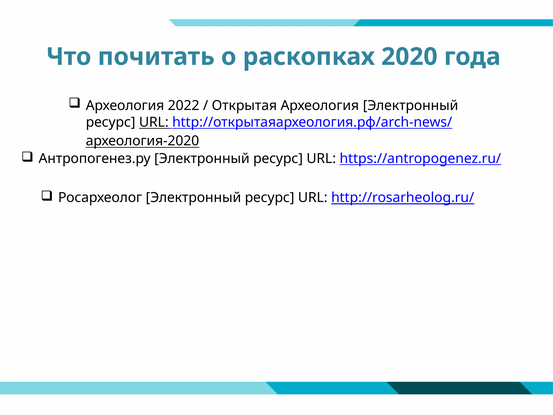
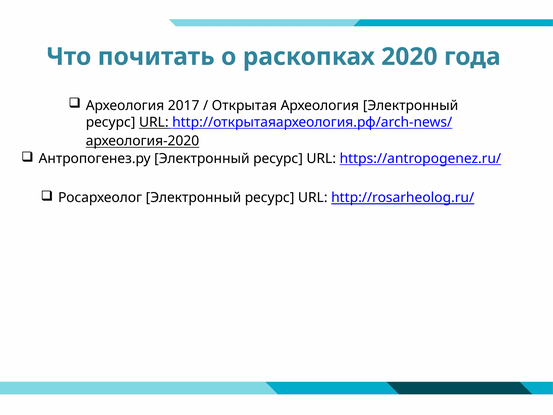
2022: 2022 -> 2017 (184, 105)
